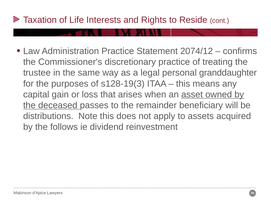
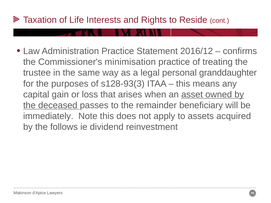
2074/12: 2074/12 -> 2016/12 (197, 51)
discretionary: discretionary -> minimisation (130, 62)
s128-19(3: s128-19(3 -> s128-93(3 (123, 84)
distributions: distributions -> immediately (48, 116)
